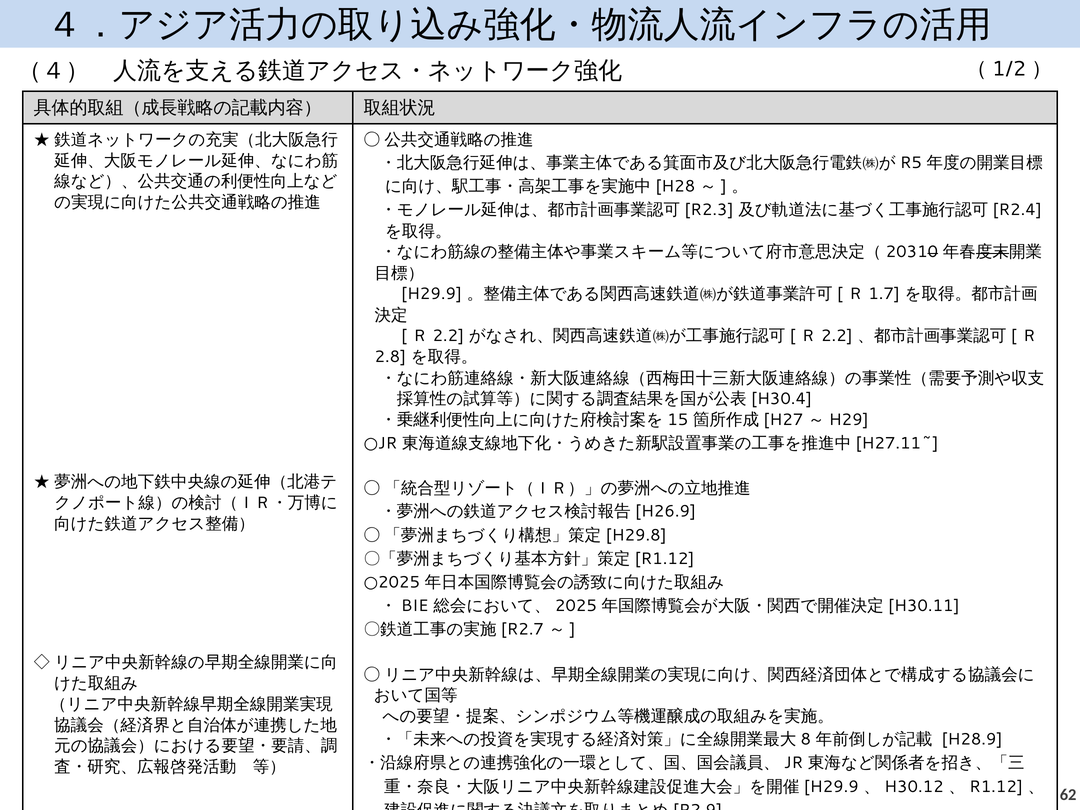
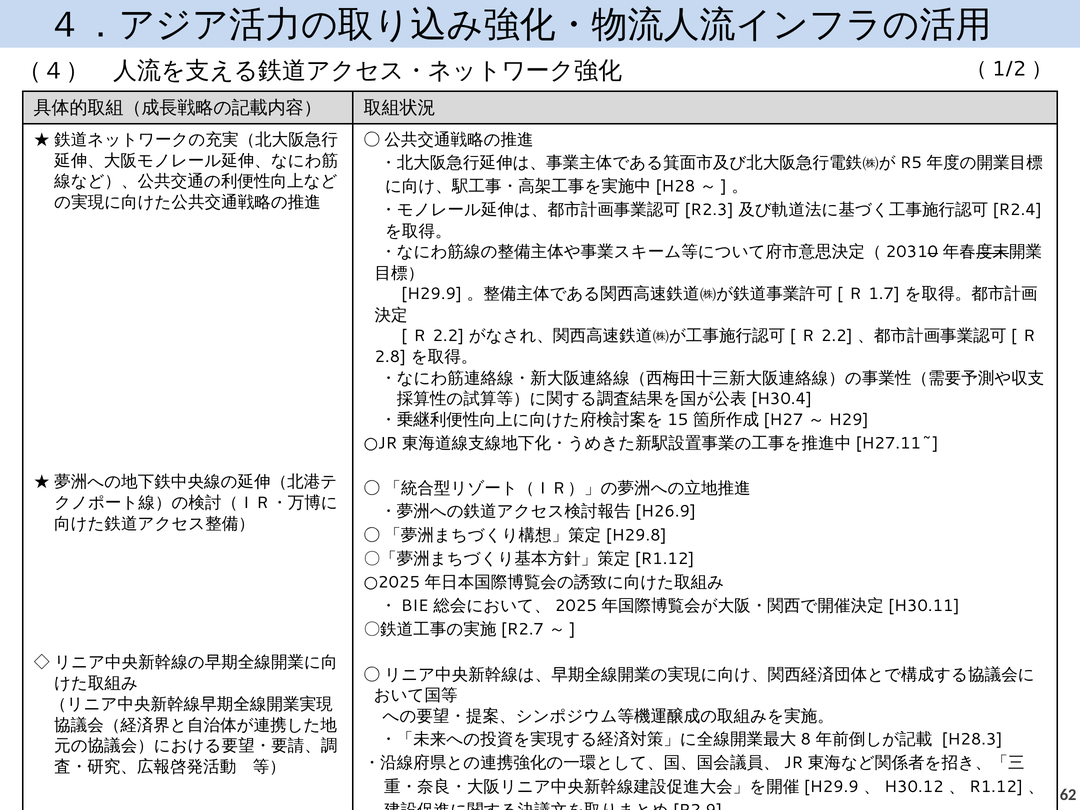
H28.9: H28.9 -> H28.3 (972, 739)
